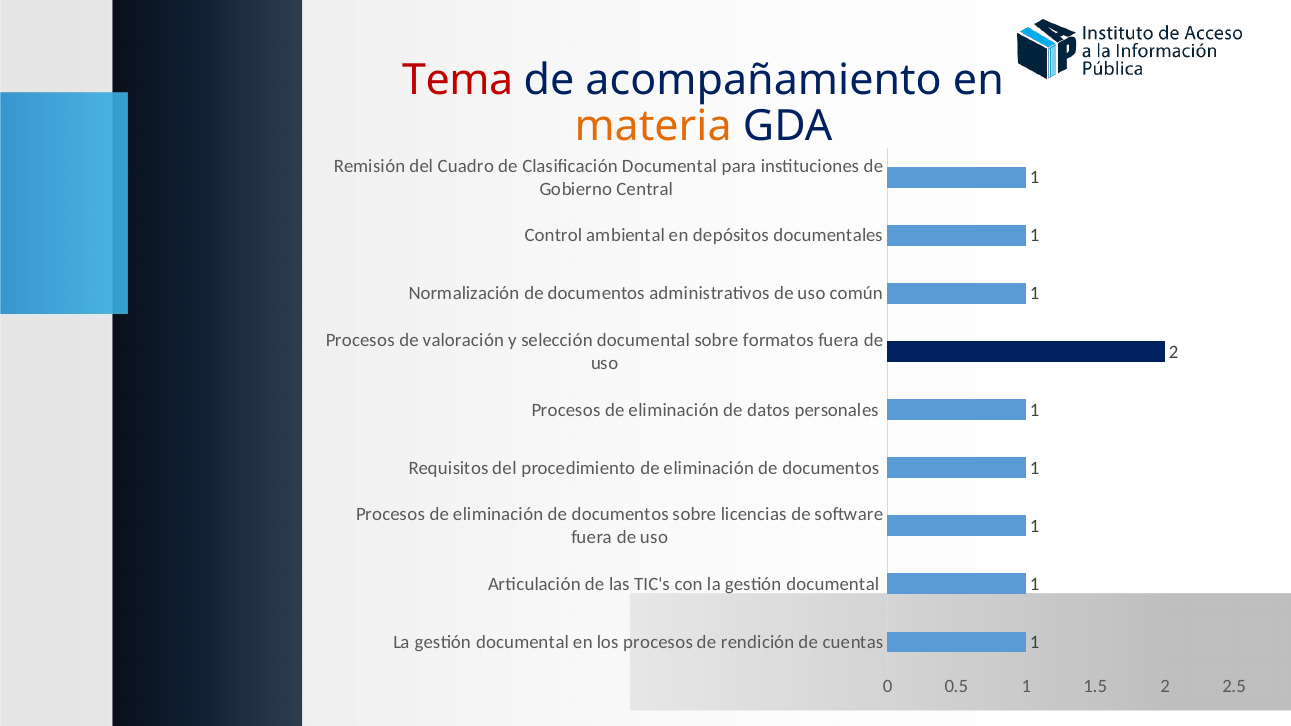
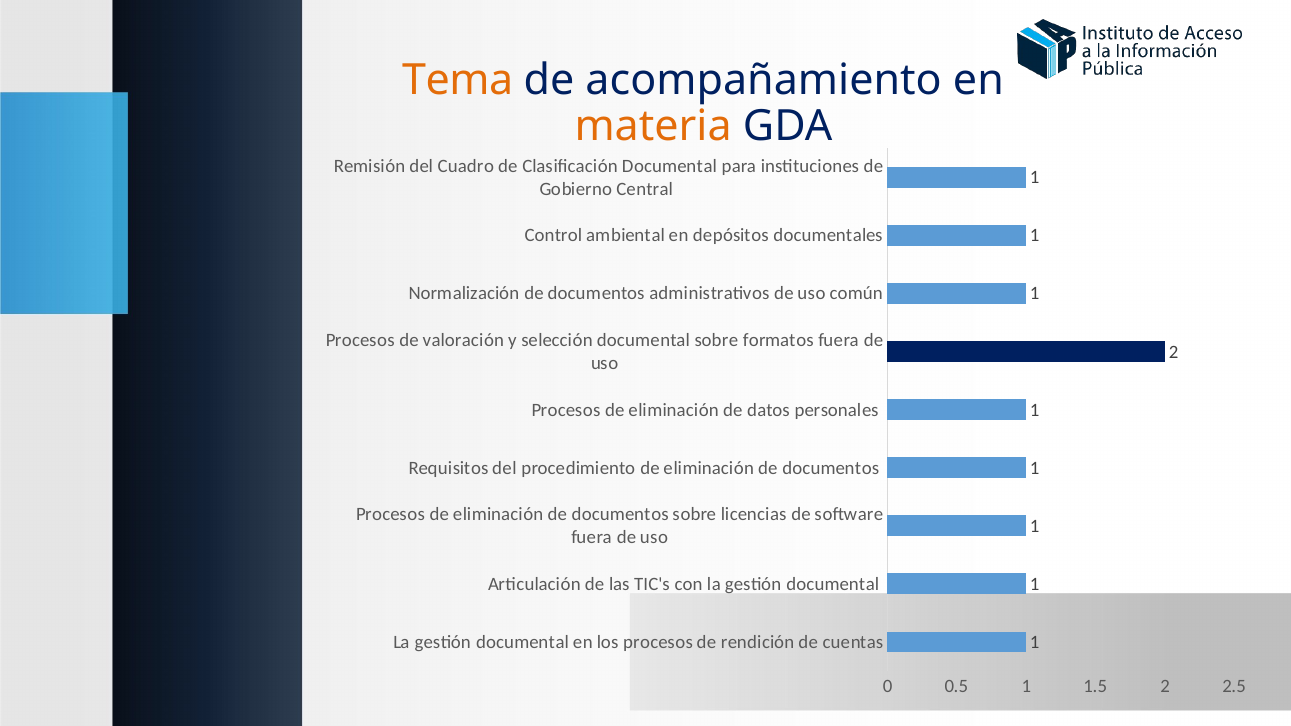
Tema colour: red -> orange (458, 80)
